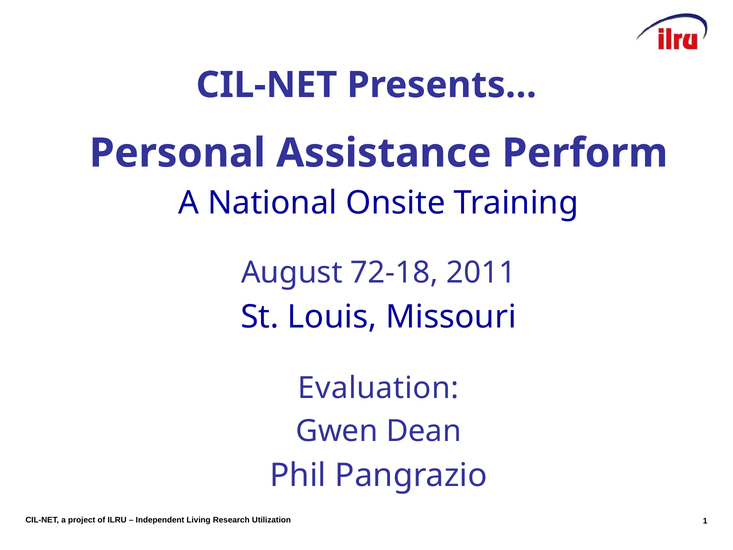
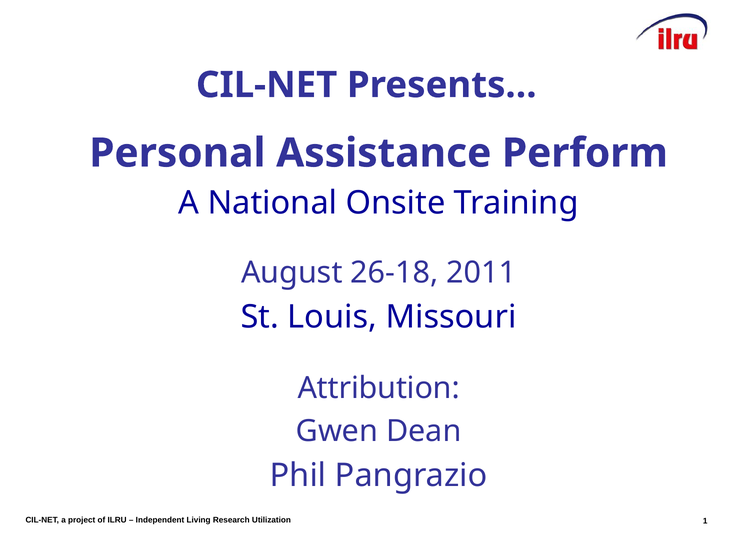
72-18: 72-18 -> 26-18 (394, 273)
Evaluation: Evaluation -> Attribution (379, 388)
